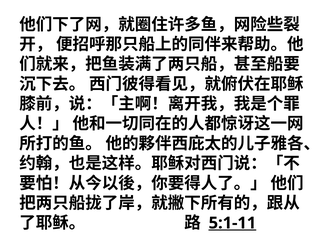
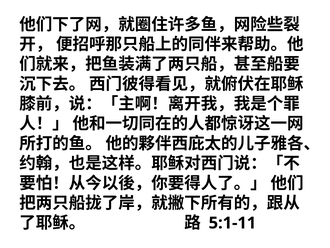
5:1-11 underline: present -> none (232, 223)
